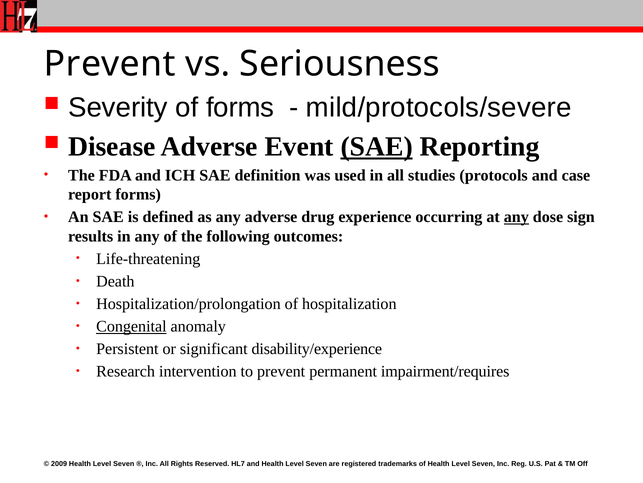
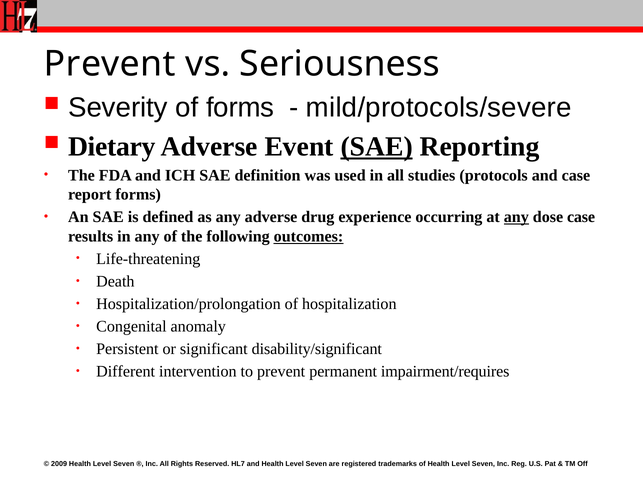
Disease: Disease -> Dietary (112, 146)
dose sign: sign -> case (581, 217)
outcomes underline: none -> present (309, 236)
Congenital underline: present -> none (131, 326)
disability/experience: disability/experience -> disability/significant (317, 349)
Research: Research -> Different (126, 371)
